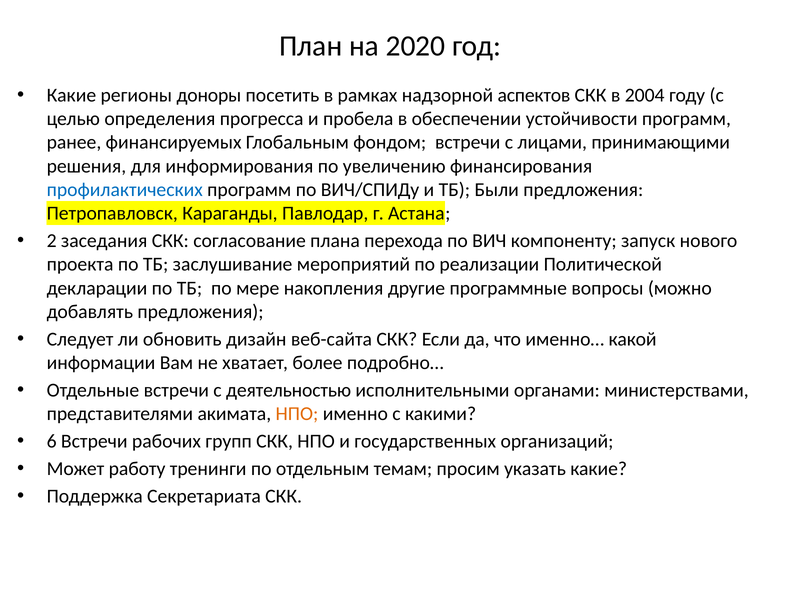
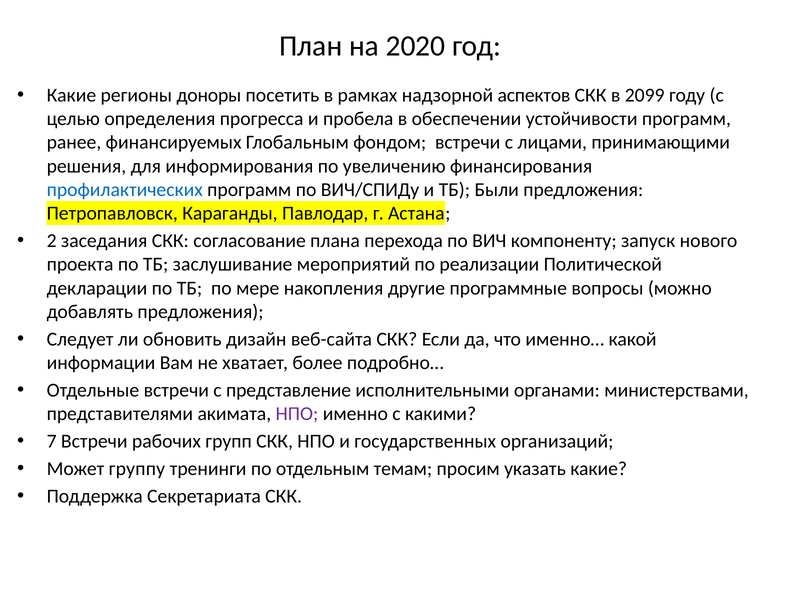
2004: 2004 -> 2099 (645, 95)
деятельностью: деятельностью -> представление (289, 390)
НПО colour: orange -> purple (297, 414)
6: 6 -> 7 (52, 442)
работу: работу -> группу (137, 469)
